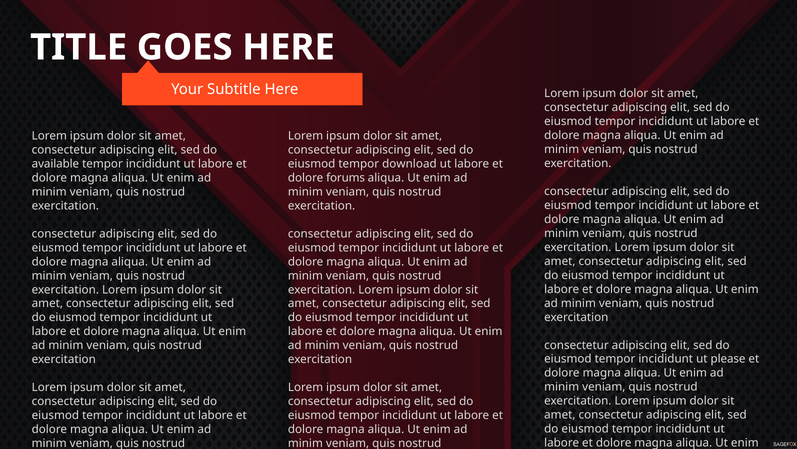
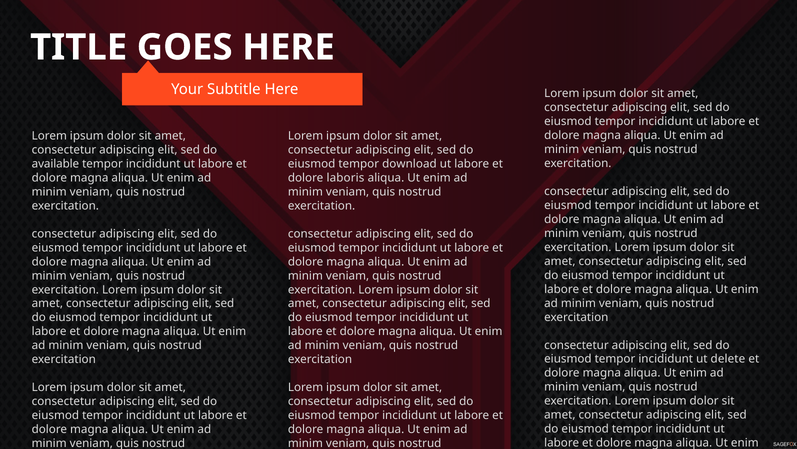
forums: forums -> laboris (345, 178)
please: please -> delete (728, 359)
